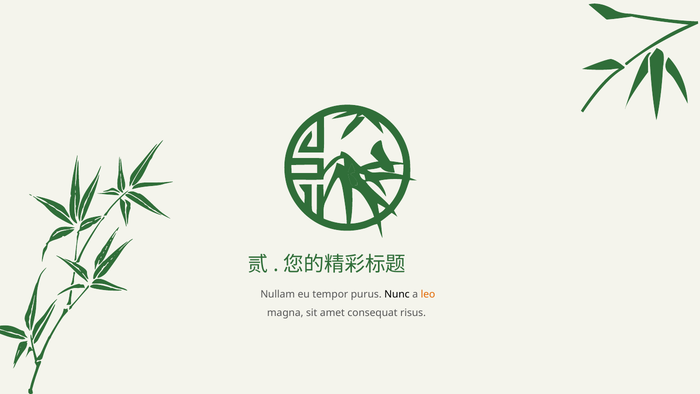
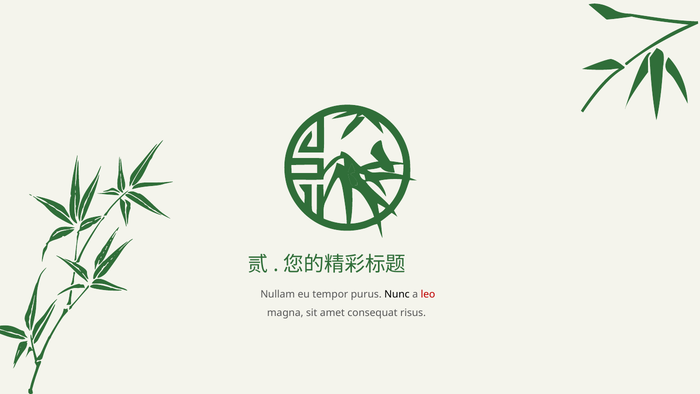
leo colour: orange -> red (428, 294)
